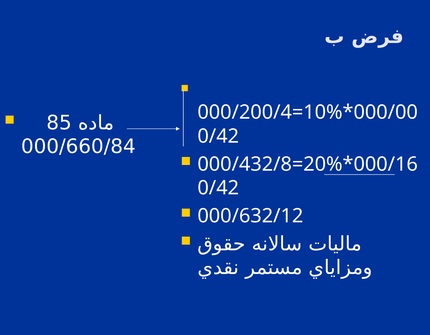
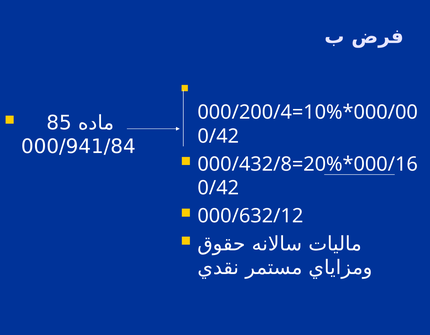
000/660/84: 000/660/84 -> 000/941/84 (79, 147)
